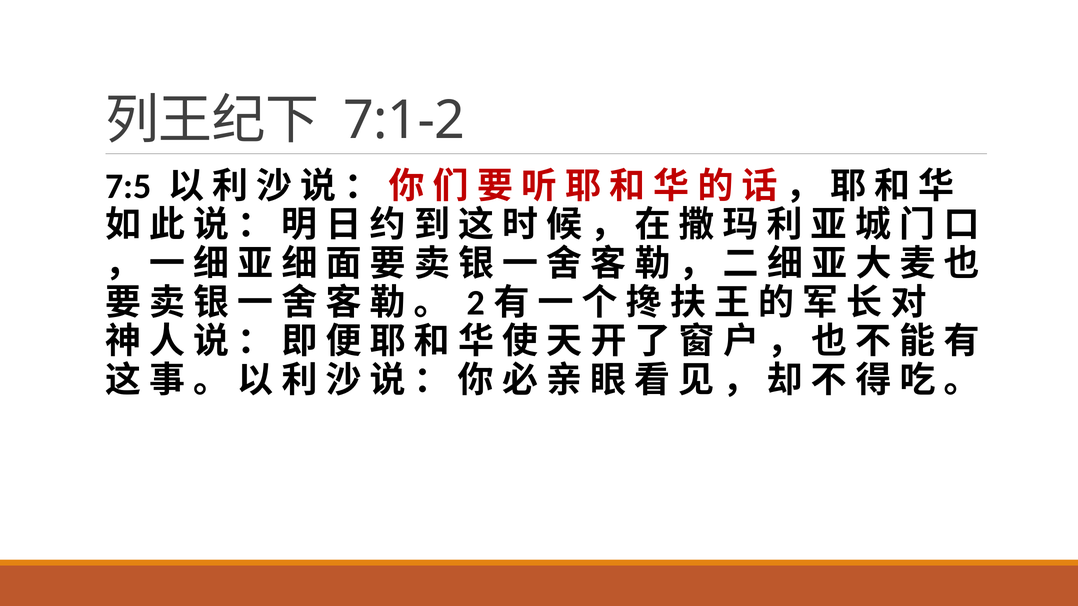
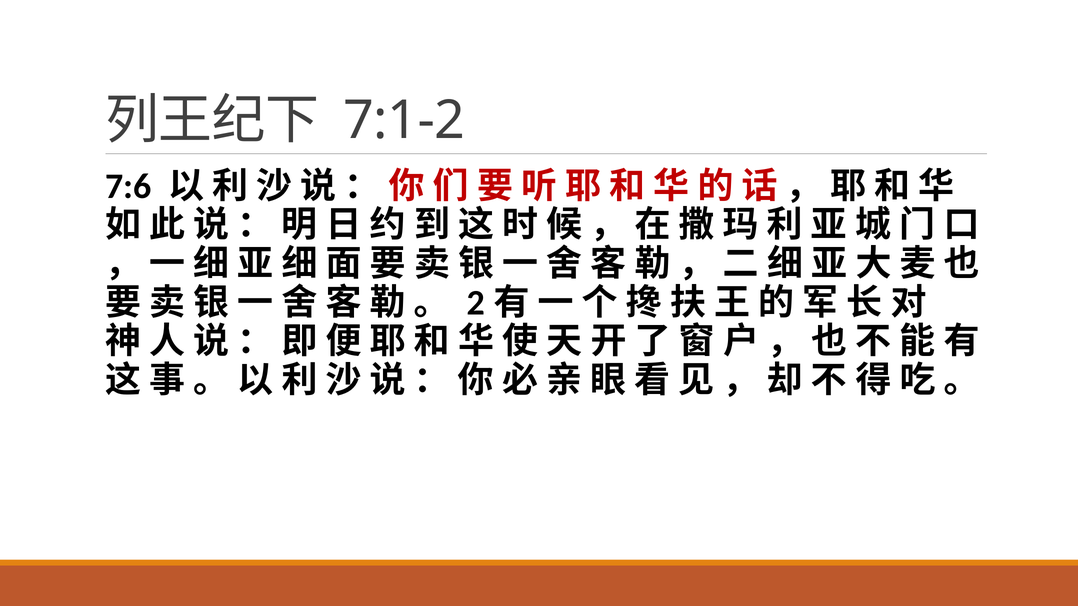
7:5: 7:5 -> 7:6 (128, 186)
